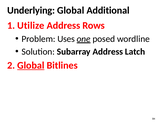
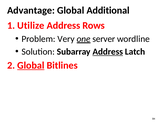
Underlying: Underlying -> Advantage (31, 10)
Uses: Uses -> Very (66, 39)
posed: posed -> server (104, 39)
Address underline: none -> present (108, 52)
